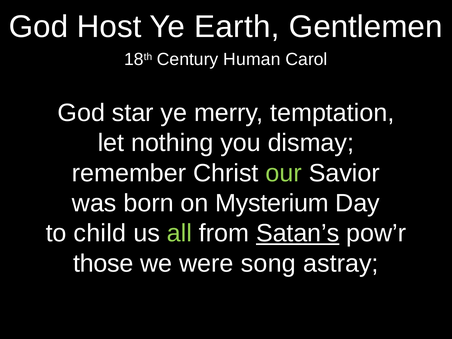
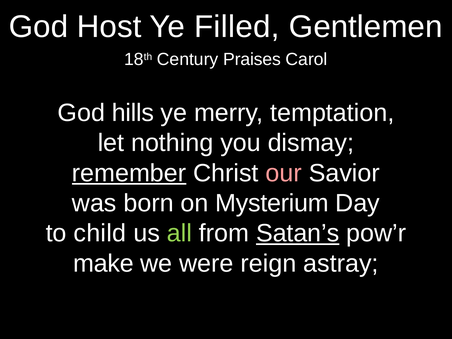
Earth: Earth -> Filled (237, 27)
Human: Human -> Praises (252, 59)
star: star -> hills (133, 113)
remember underline: none -> present (129, 173)
our colour: light green -> pink (284, 173)
those: those -> make (103, 263)
song: song -> reign (268, 263)
